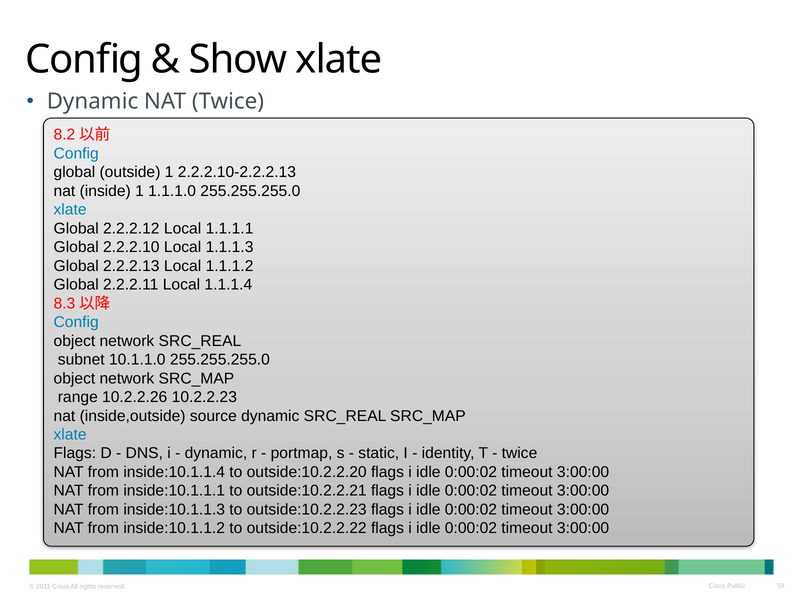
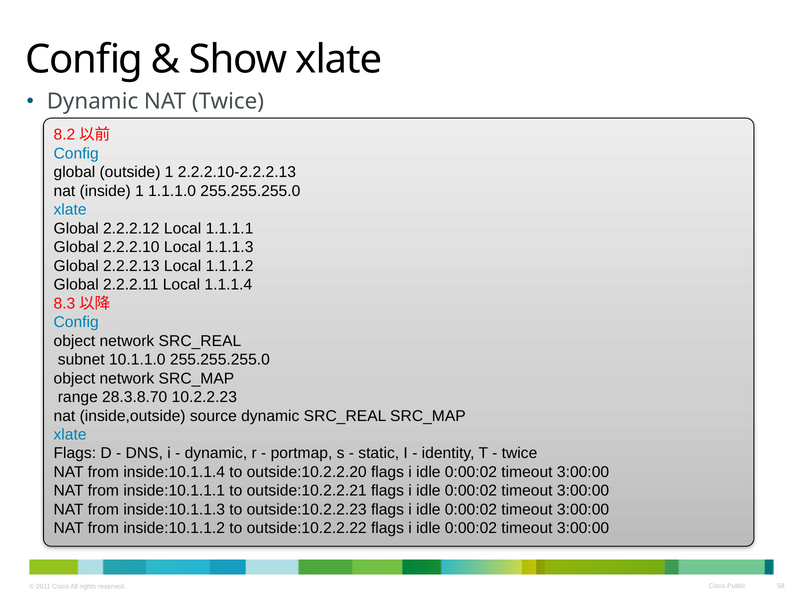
10.2.2.26: 10.2.2.26 -> 28.3.8.70 (135, 397)
